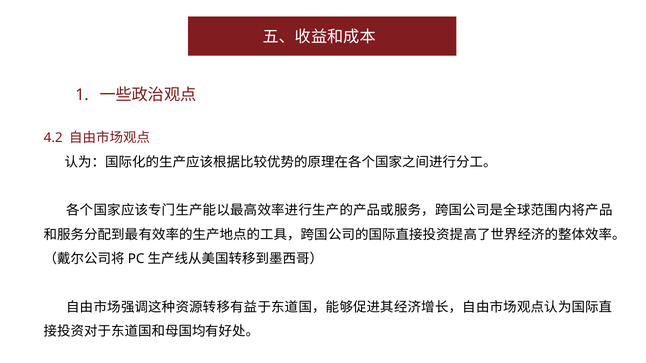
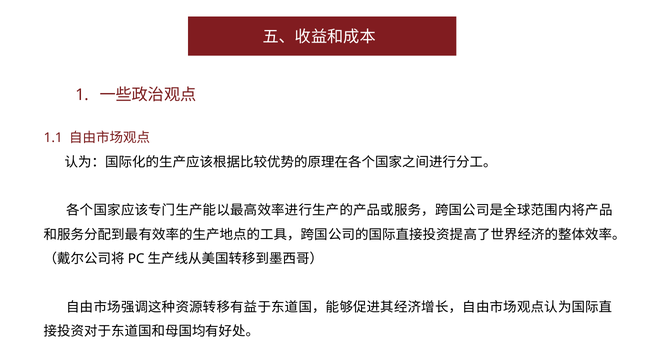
4.2: 4.2 -> 1.1 (53, 138)
